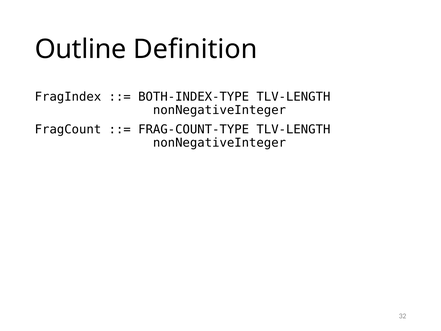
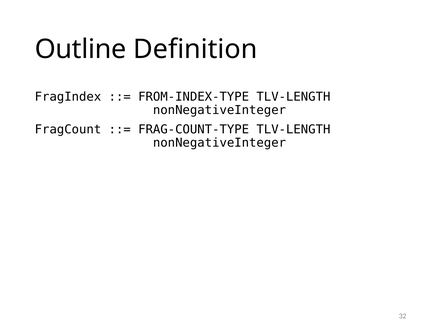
BOTH-INDEX-TYPE: BOTH-INDEX-TYPE -> FROM-INDEX-TYPE (194, 97)
